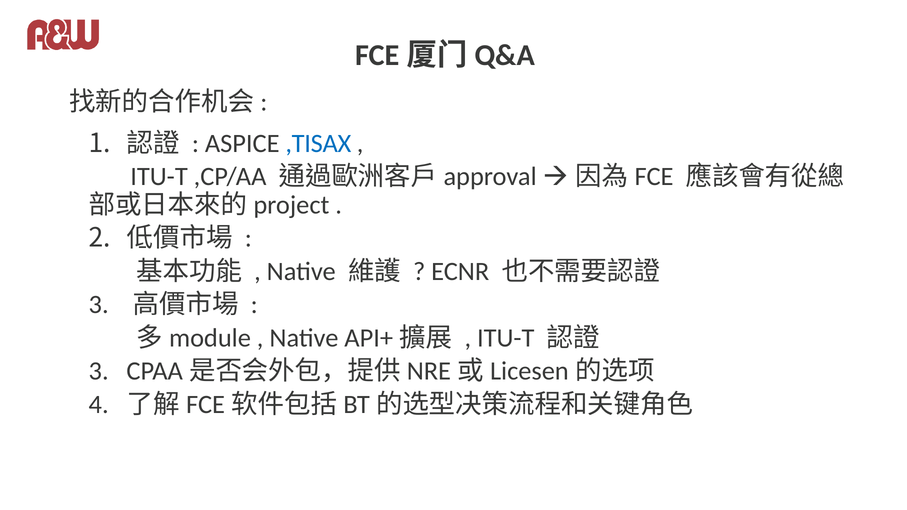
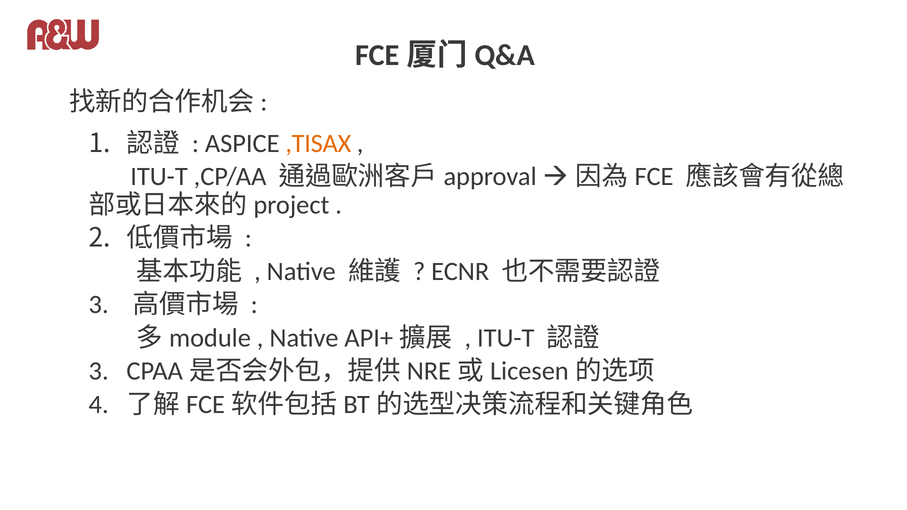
,TISAX colour: blue -> orange (318, 143)
